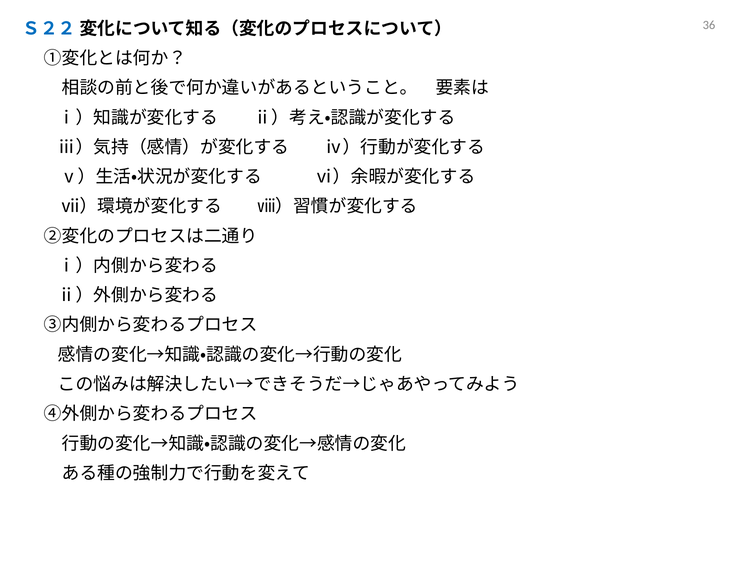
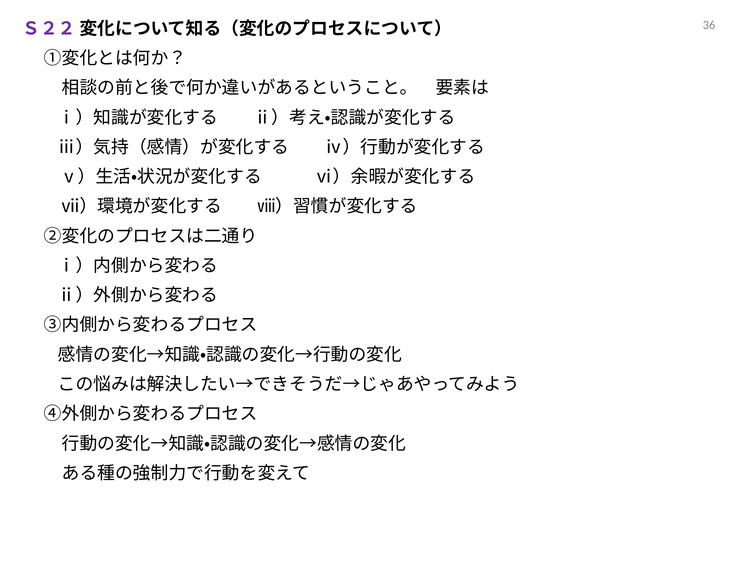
Ｓ２２ colour: blue -> purple (49, 29)
